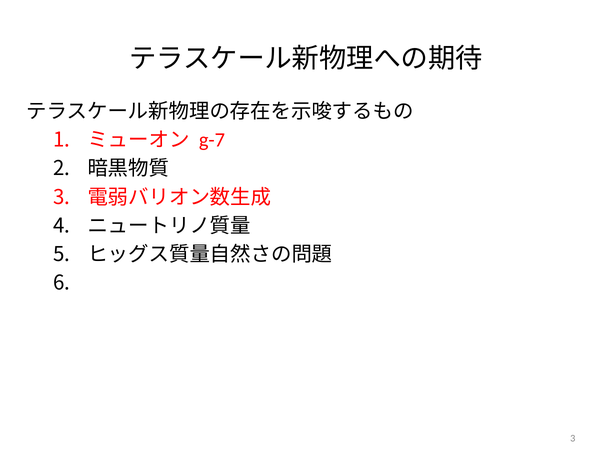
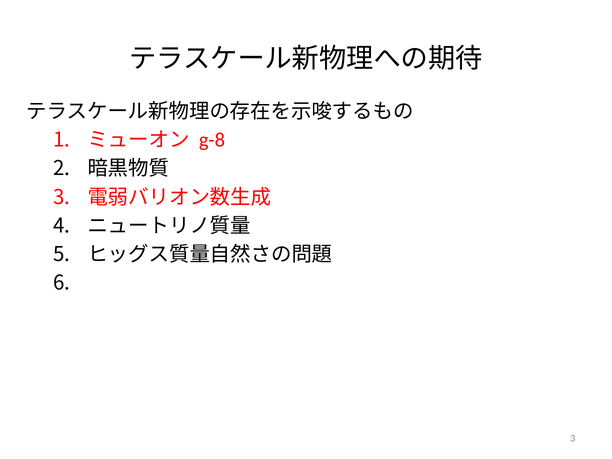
g-7: g-7 -> g-8 (212, 140)
